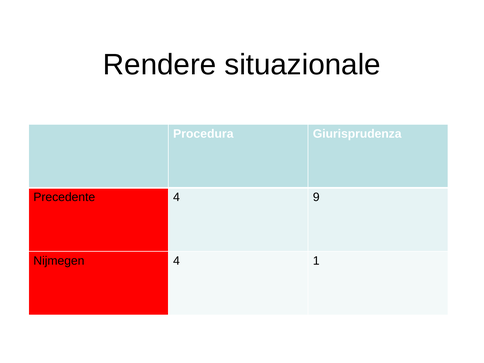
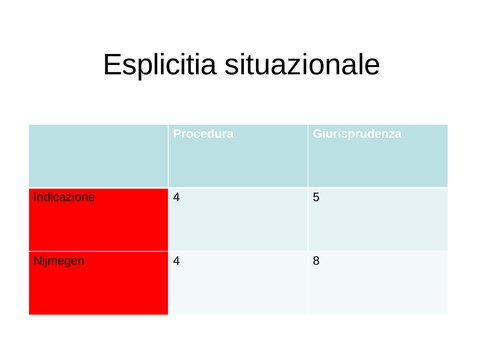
Rendere: Rendere -> Esplicitia (160, 65)
Precedente: Precedente -> Indicazione (64, 197)
9: 9 -> 5 (316, 197)
1: 1 -> 8 (316, 261)
